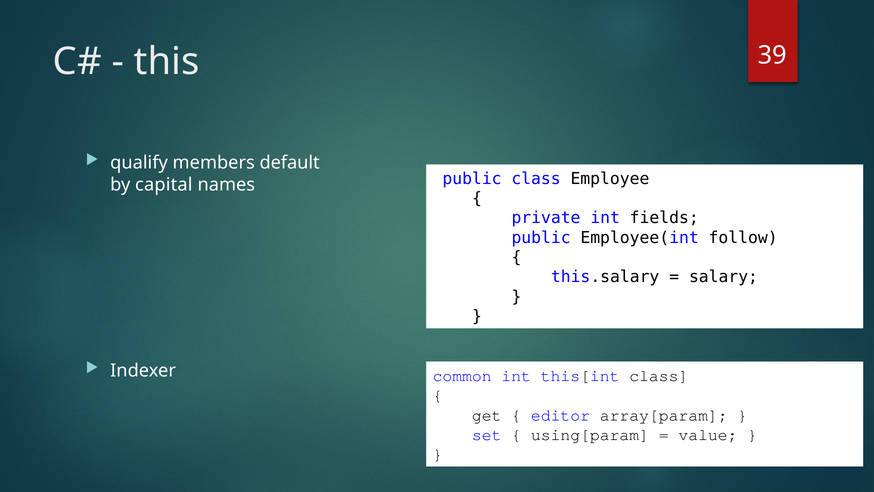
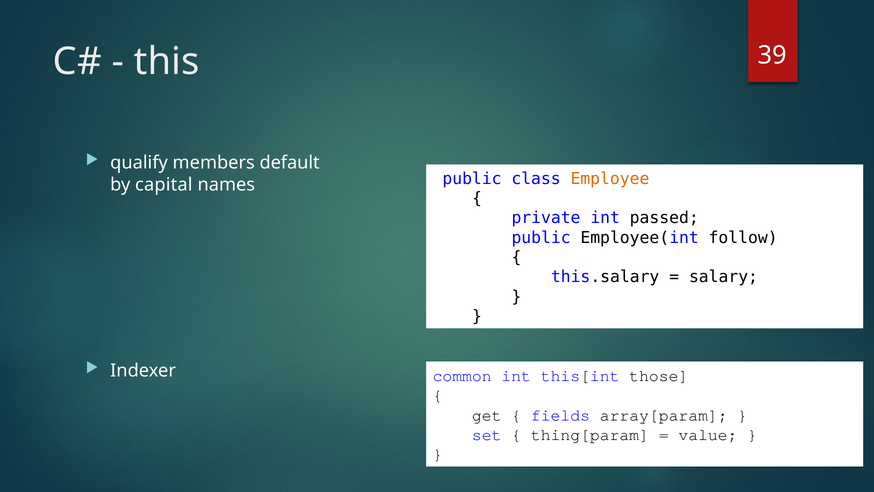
Employee colour: black -> orange (610, 179)
fields: fields -> passed (664, 218)
this[int class: class -> those (659, 376)
editor: editor -> fields (560, 415)
using[param: using[param -> thing[param (590, 434)
